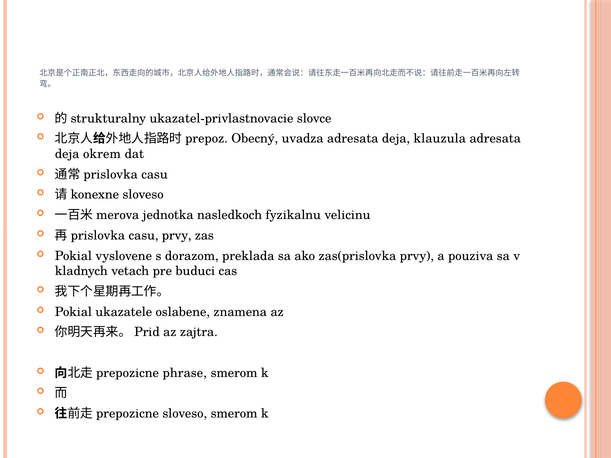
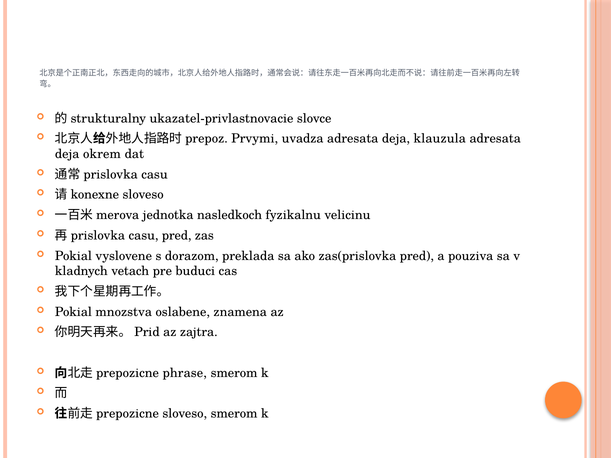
Obecný: Obecný -> Prvymi (255, 139)
casu prvy: prvy -> pred (177, 236)
zas(prislovka prvy: prvy -> pred (417, 256)
ukazatele: ukazatele -> mnozstva (124, 312)
